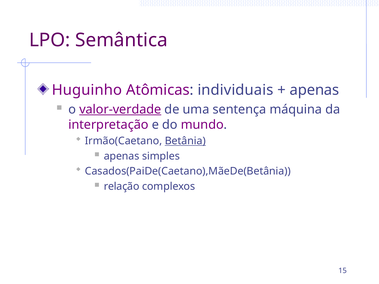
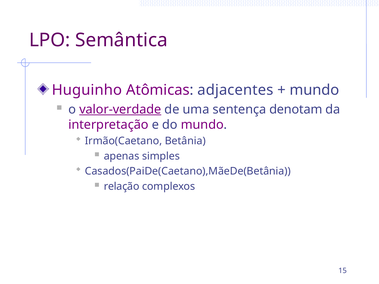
individuais: individuais -> adjacentes (235, 90)
apenas: apenas -> mundo (314, 90)
máquina: máquina -> denotam (296, 110)
Betânia underline: present -> none (185, 141)
